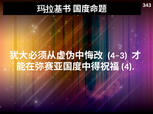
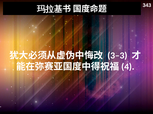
4–3: 4–3 -> 3–3 (117, 56)
